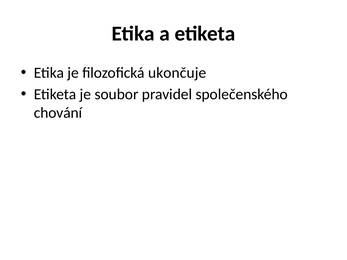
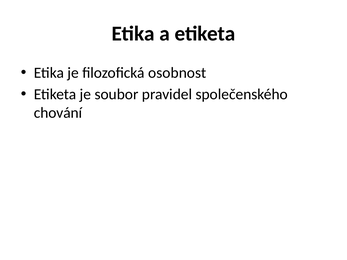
ukončuje: ukončuje -> osobnost (177, 73)
